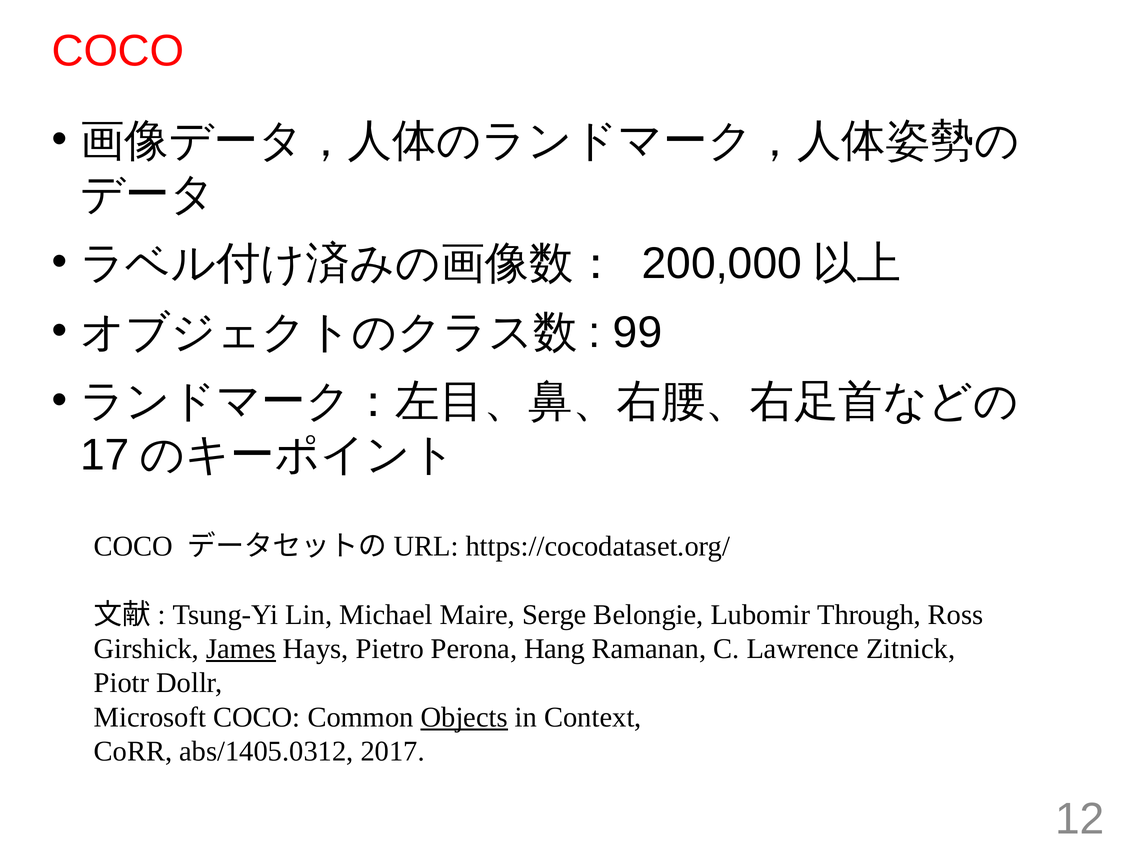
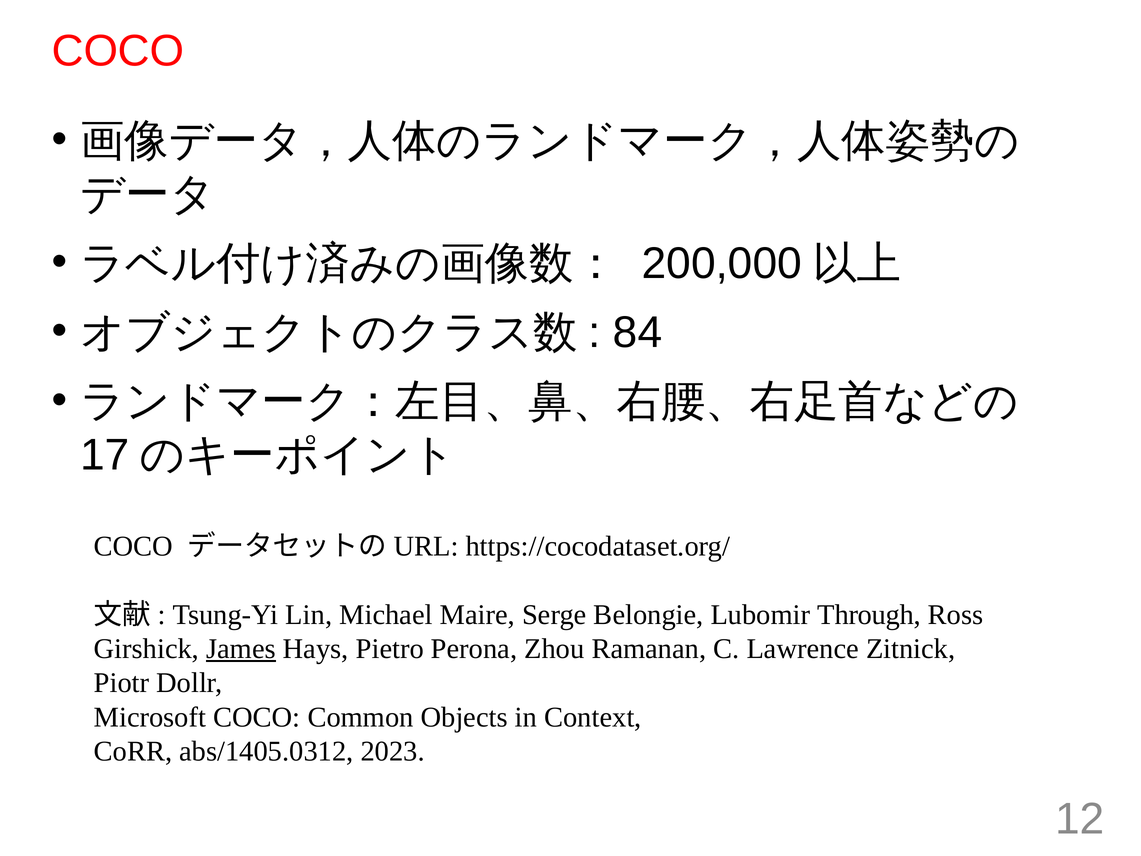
99: 99 -> 84 (638, 333)
Hang: Hang -> Zhou (554, 649)
Objects underline: present -> none (464, 717)
2017: 2017 -> 2023 (393, 751)
